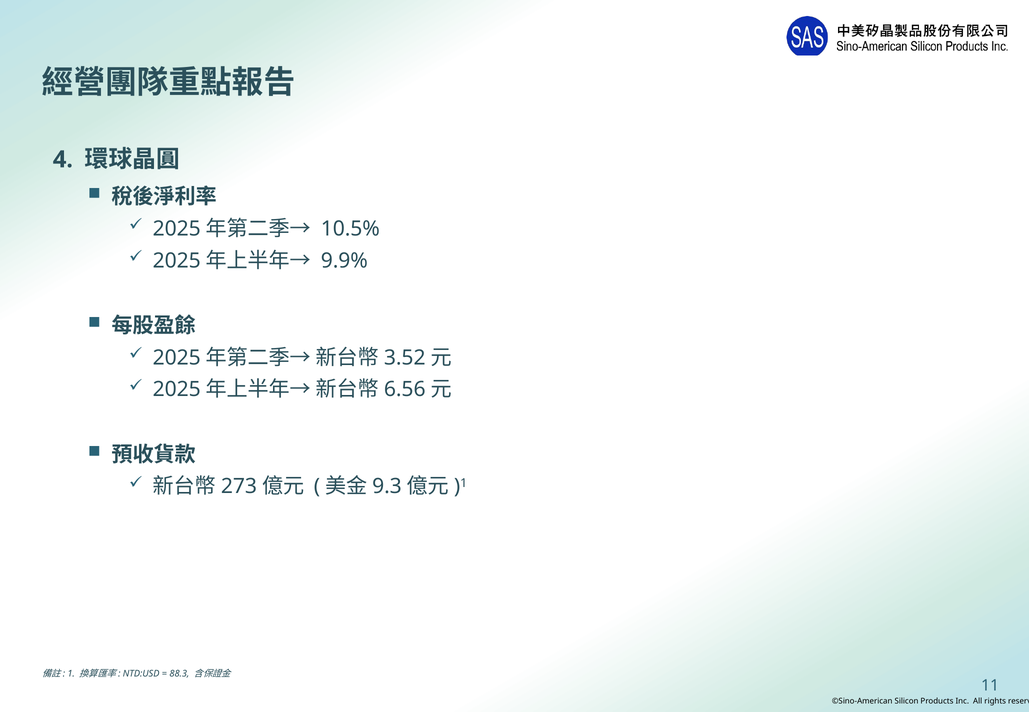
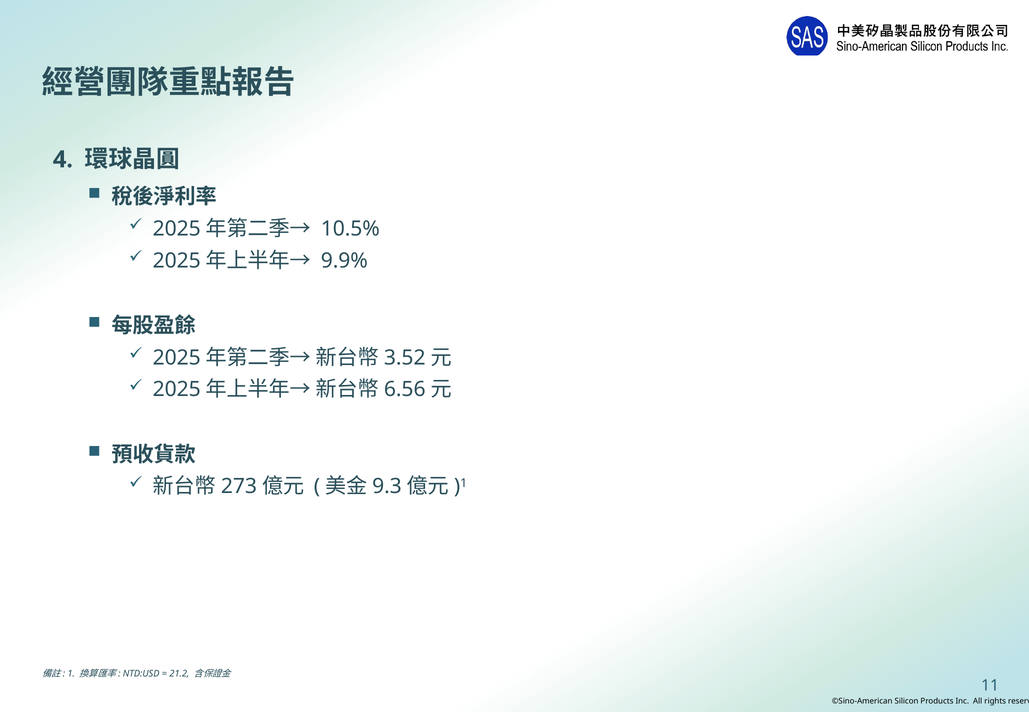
88.3: 88.3 -> 21.2 (179, 674)
